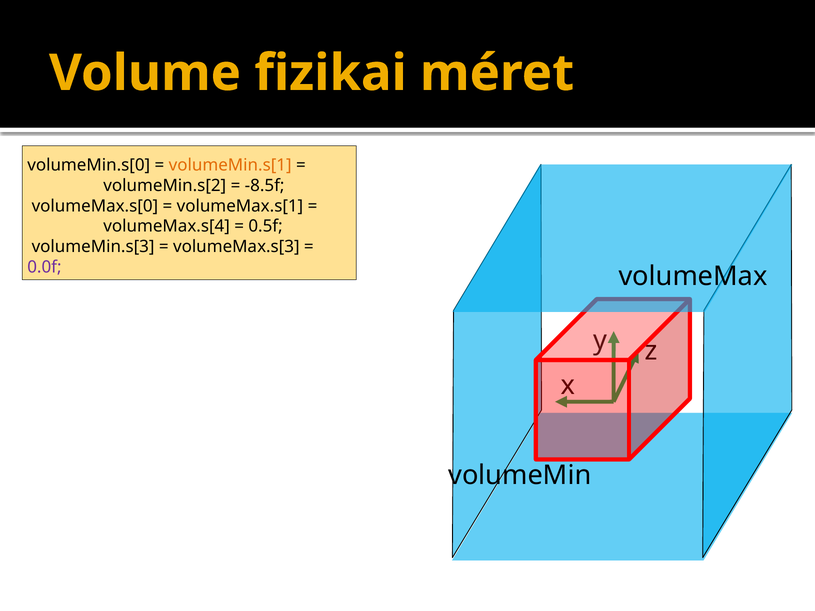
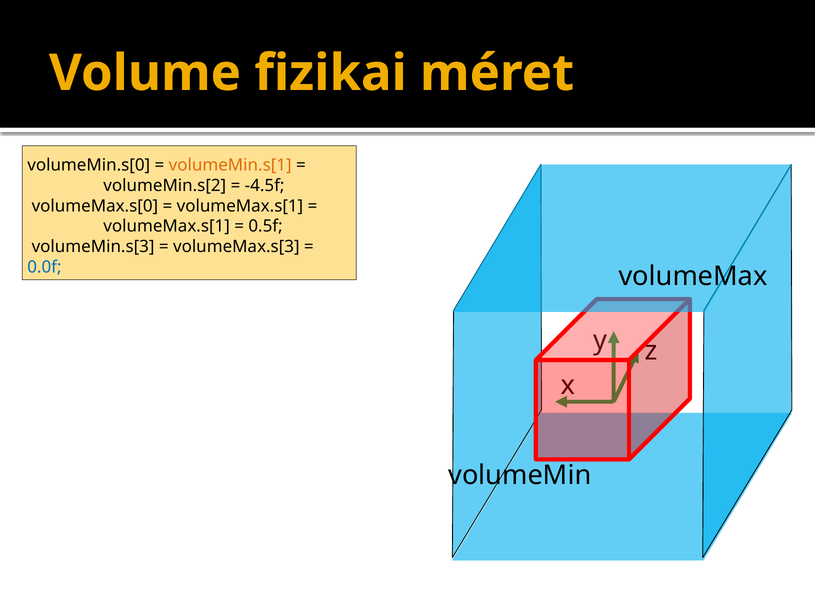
-8.5f: -8.5f -> -4.5f (265, 186)
volumeMax.s[4: volumeMax.s[4 -> volumeMax.s[1 (167, 226)
0.0f colour: purple -> blue (44, 267)
